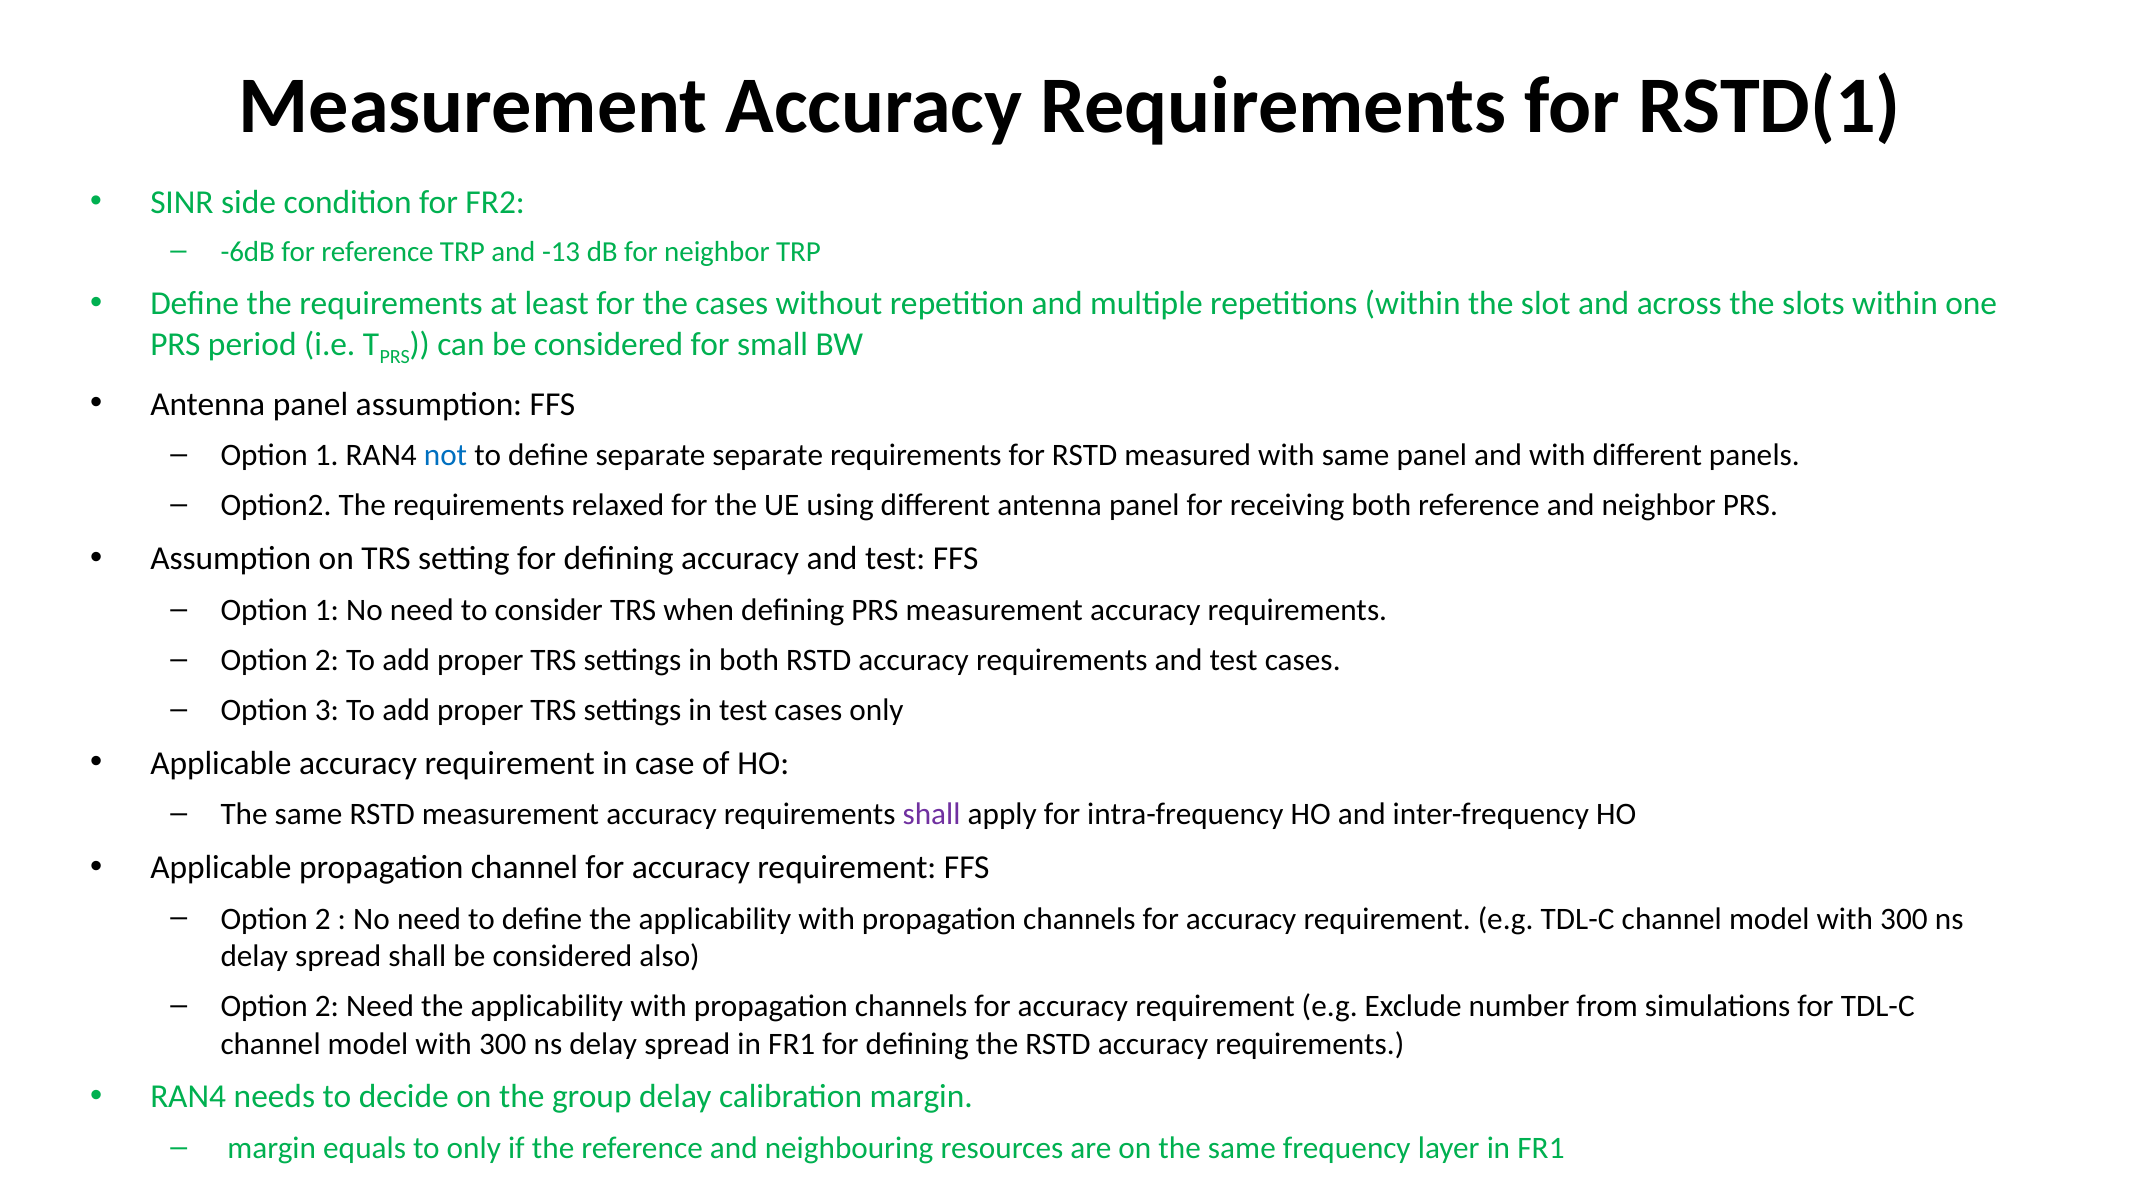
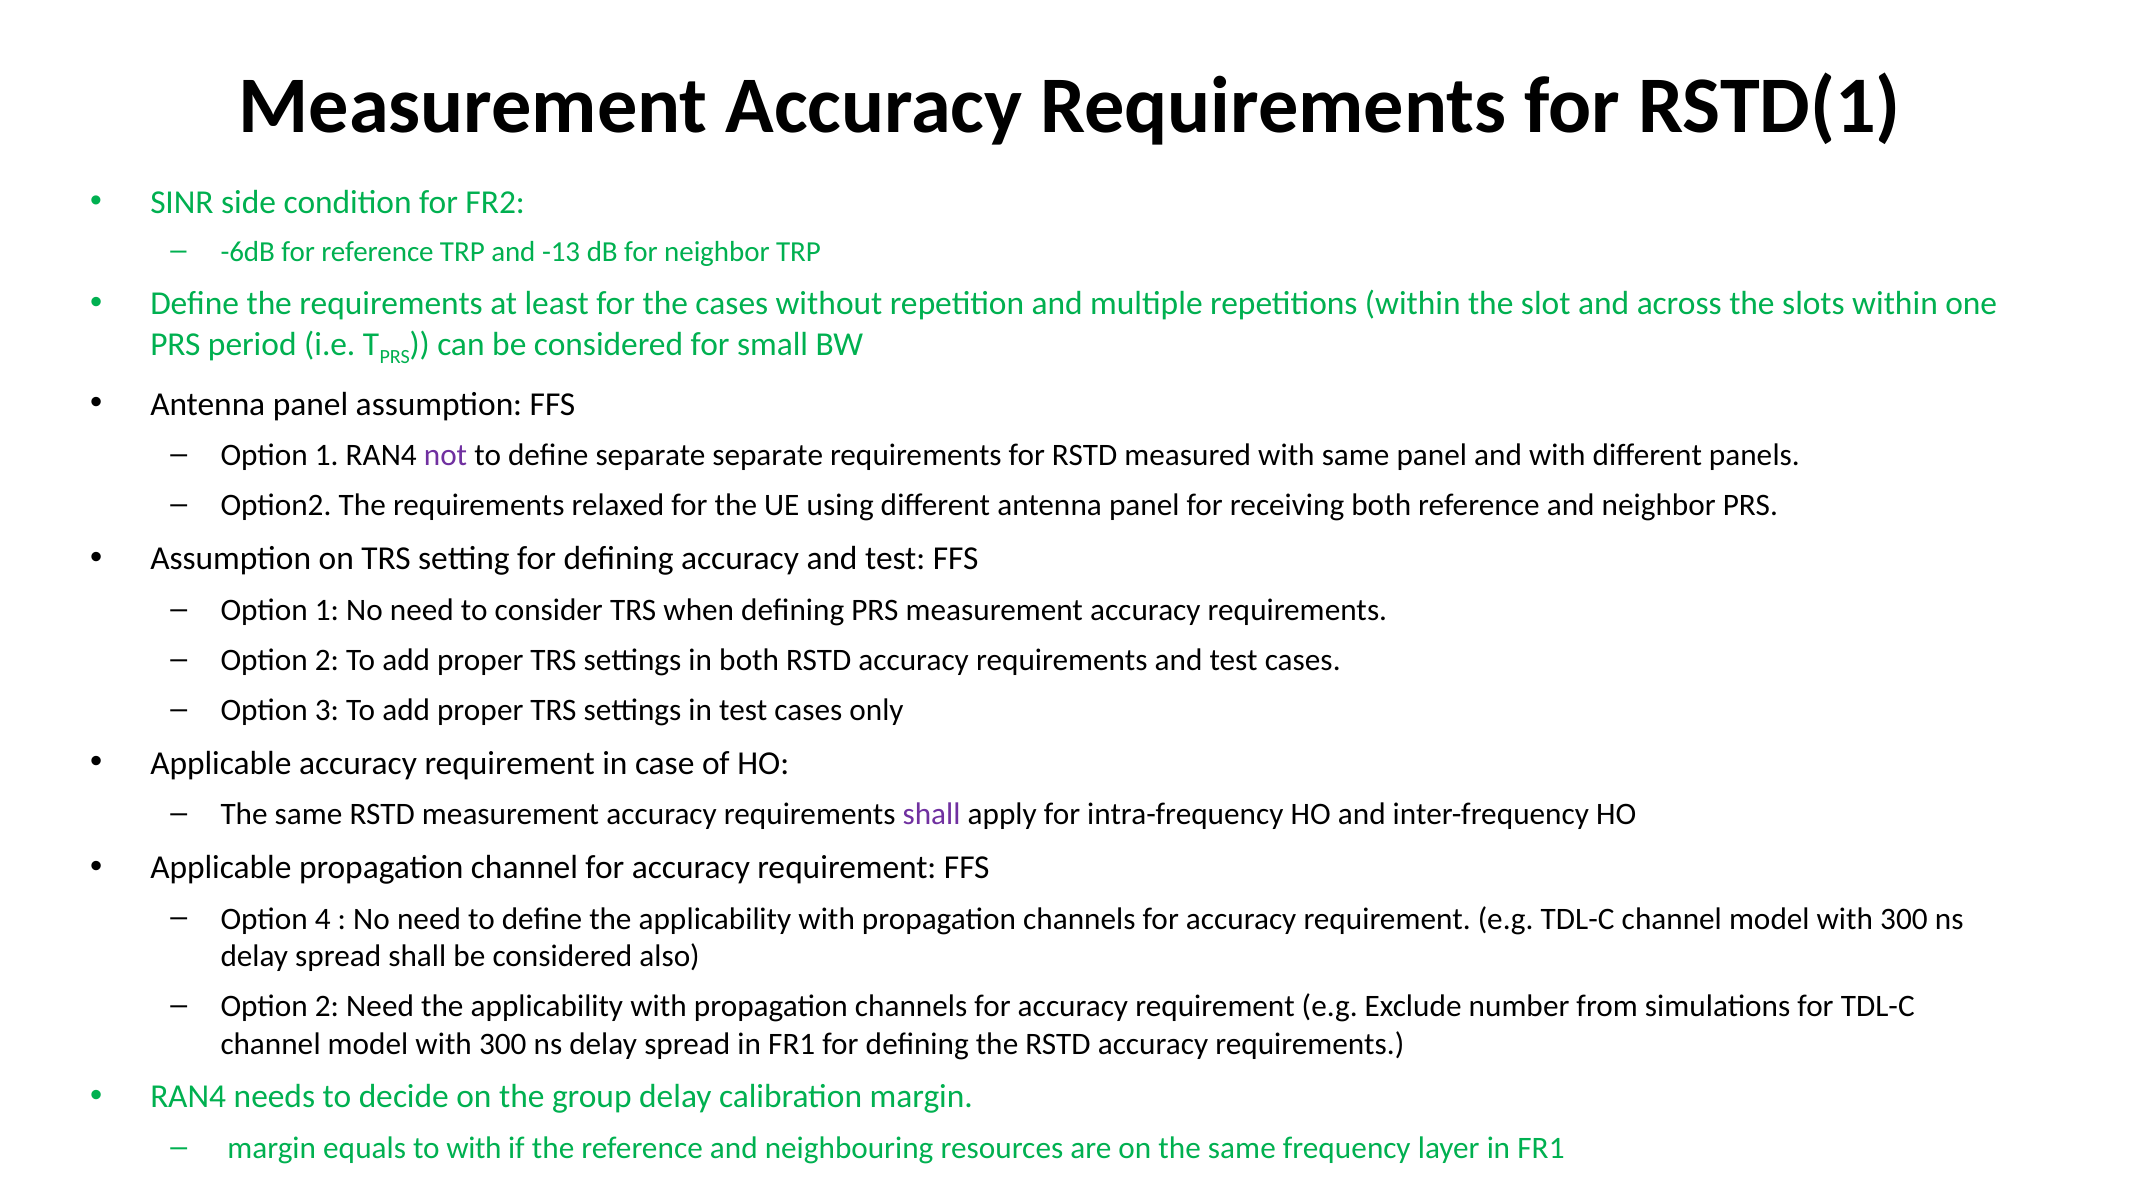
not colour: blue -> purple (446, 456)
2: 2 -> 4 (323, 919)
to only: only -> with (474, 1148)
